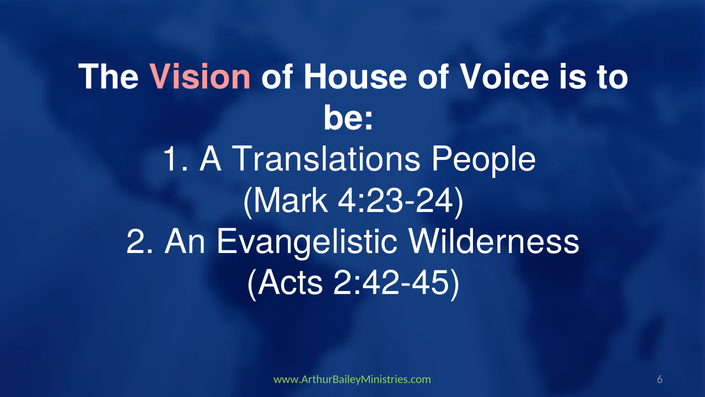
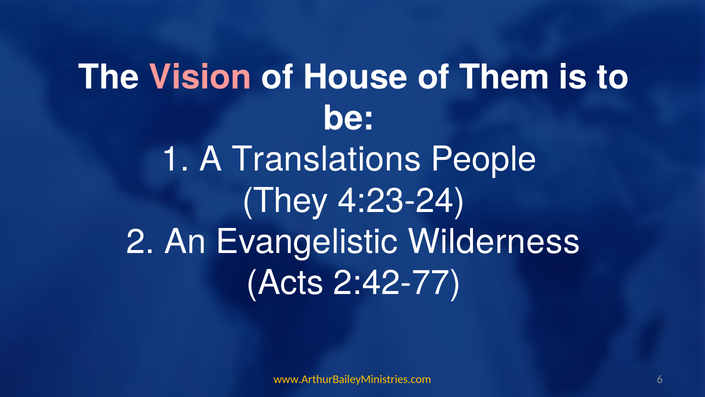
Voice: Voice -> Them (505, 77)
Mark: Mark -> They (285, 201)
2:42-45: 2:42-45 -> 2:42-77 (397, 283)
www.ArthurBaileyMinistries.com colour: light green -> yellow (352, 379)
